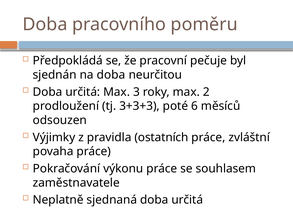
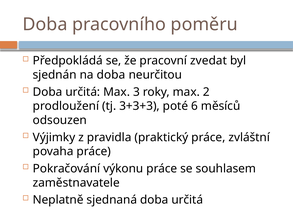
pečuje: pečuje -> zvedat (209, 61)
ostatních: ostatních -> praktický (161, 137)
